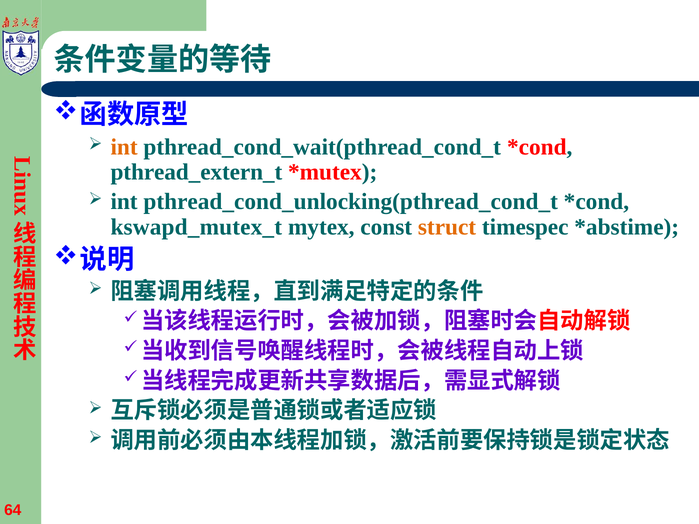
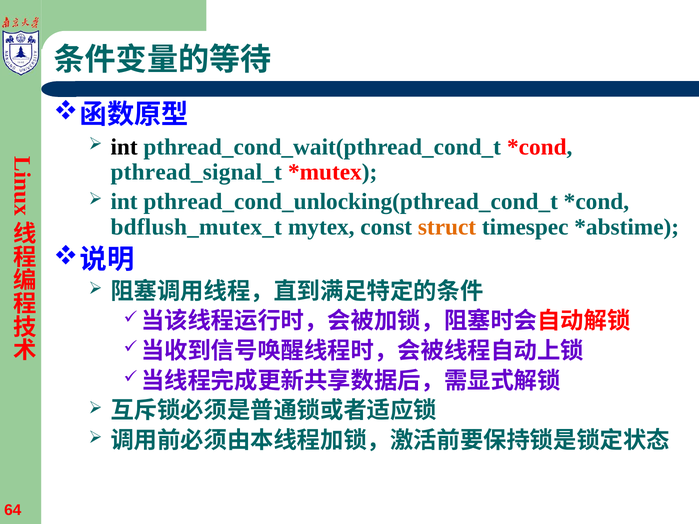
int colour: orange -> black (124, 147)
pthread_extern_t: pthread_extern_t -> pthread_signal_t (196, 172)
kswapd_mutex_t: kswapd_mutex_t -> bdflush_mutex_t (196, 227)
